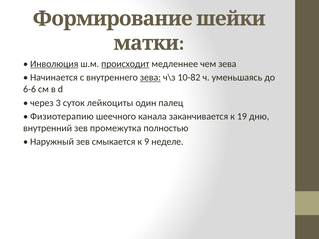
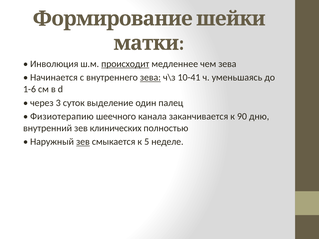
Инволюция underline: present -> none (54, 64)
10-82: 10-82 -> 10-41 (189, 78)
6-6: 6-6 -> 1-6 (30, 89)
лейкоциты: лейкоциты -> выделение (110, 103)
19: 19 -> 90 (242, 117)
промежутка: промежутка -> клинических (116, 128)
зев underline: none -> present (83, 142)
9: 9 -> 5 (147, 142)
